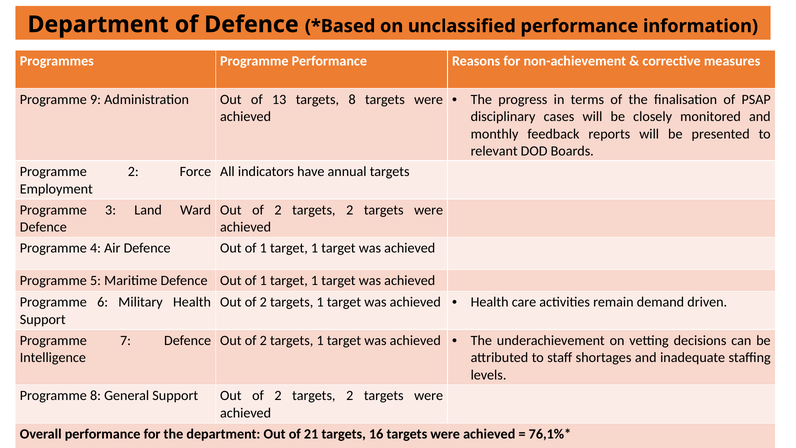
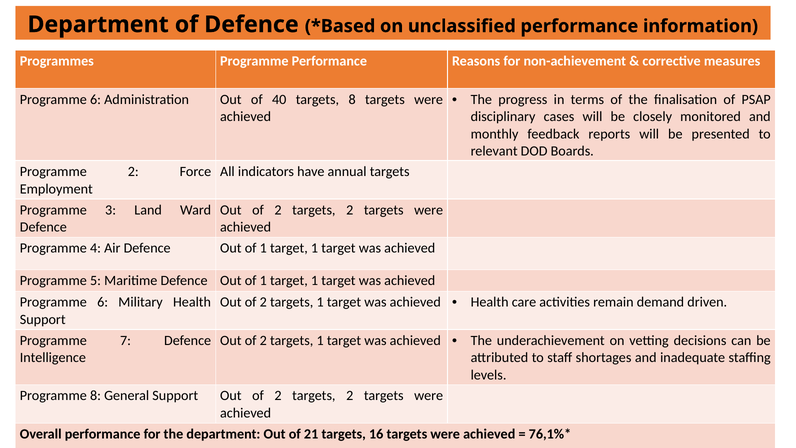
9: 9 -> 6 (96, 99)
13: 13 -> 40 (279, 99)
